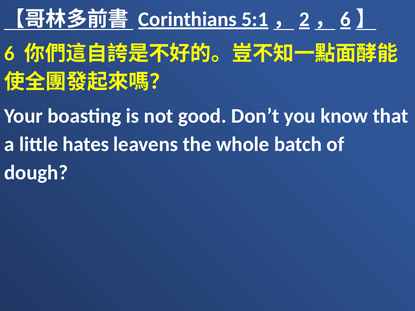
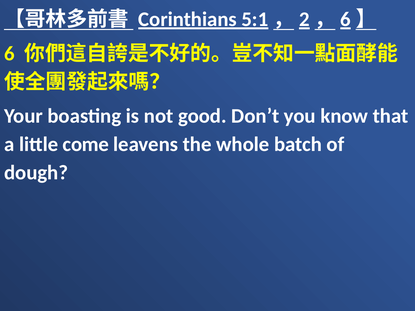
hates: hates -> come (86, 145)
